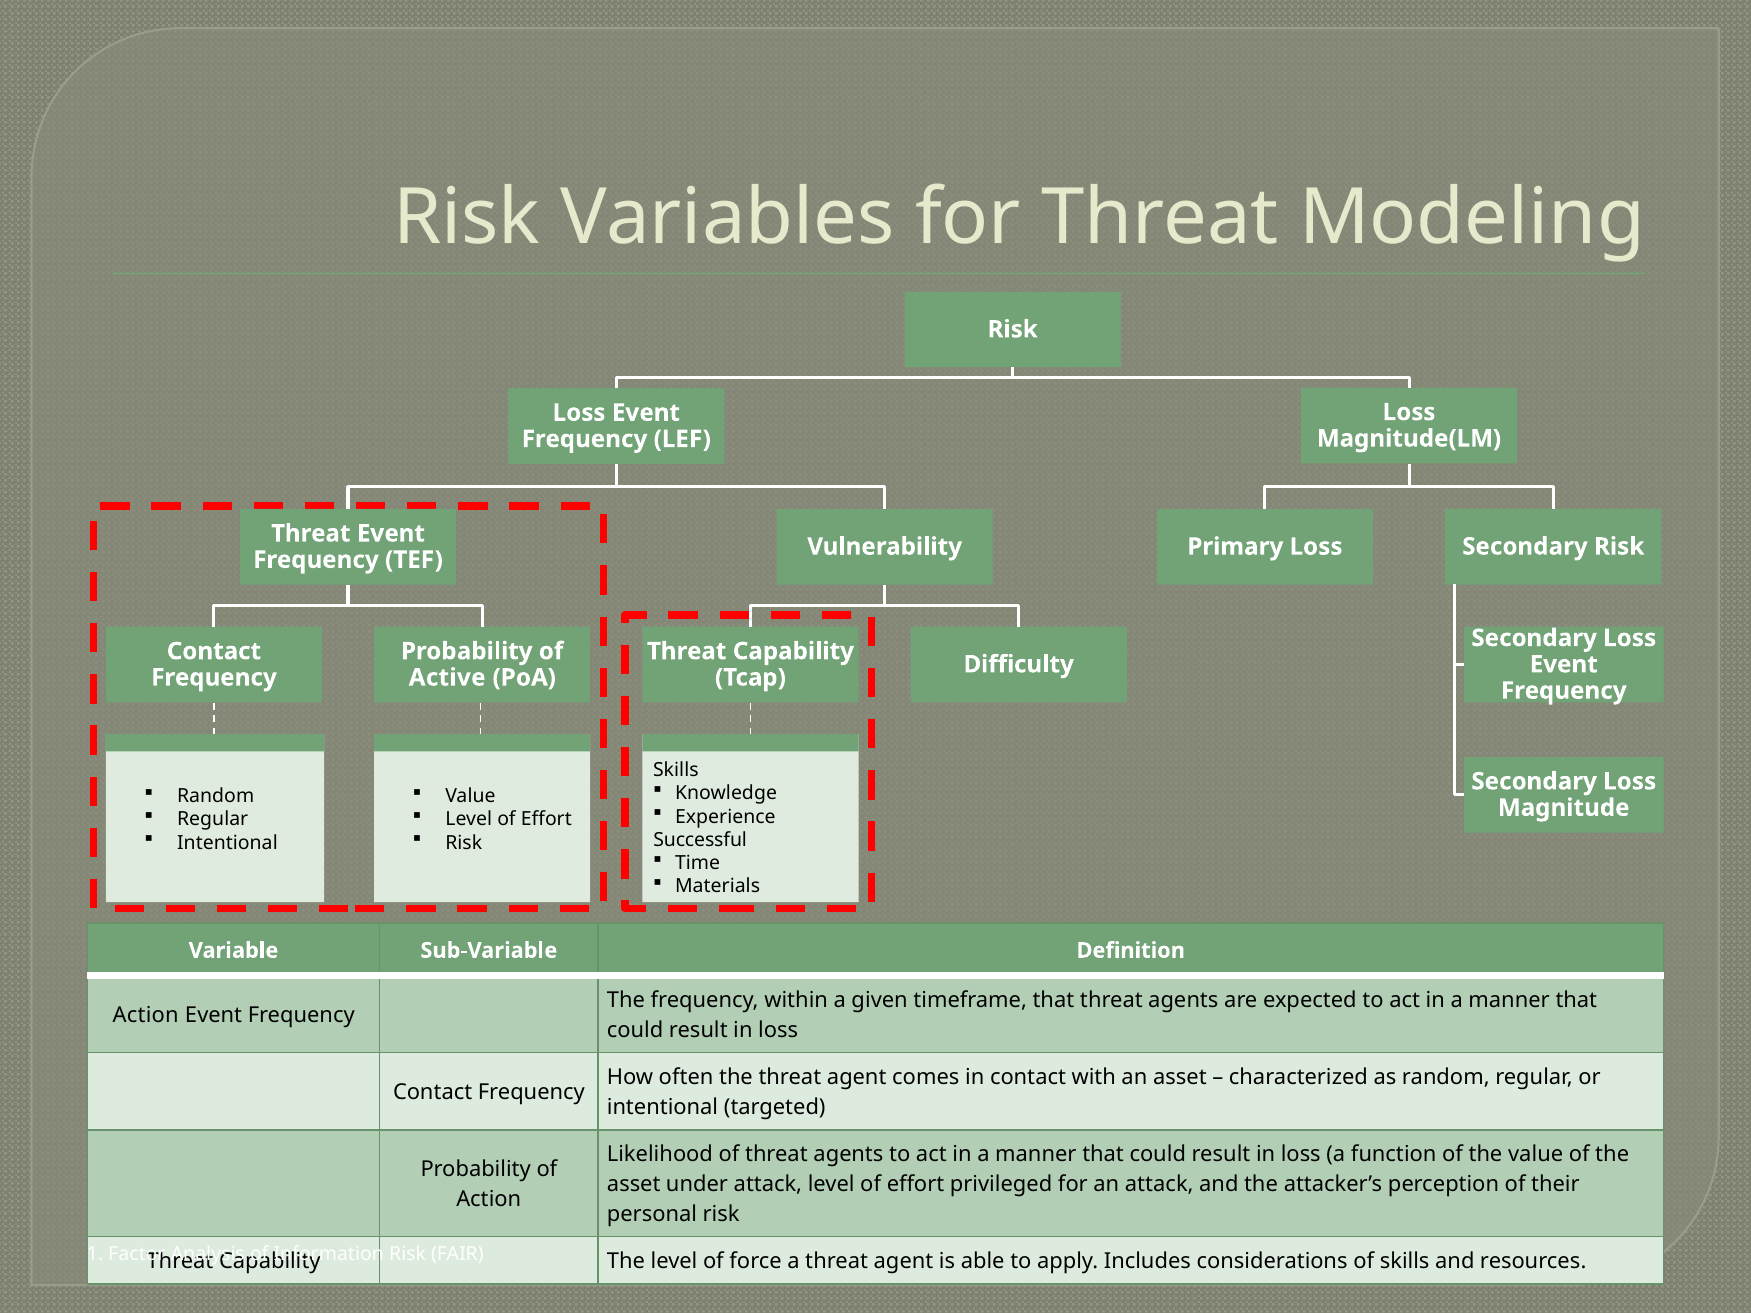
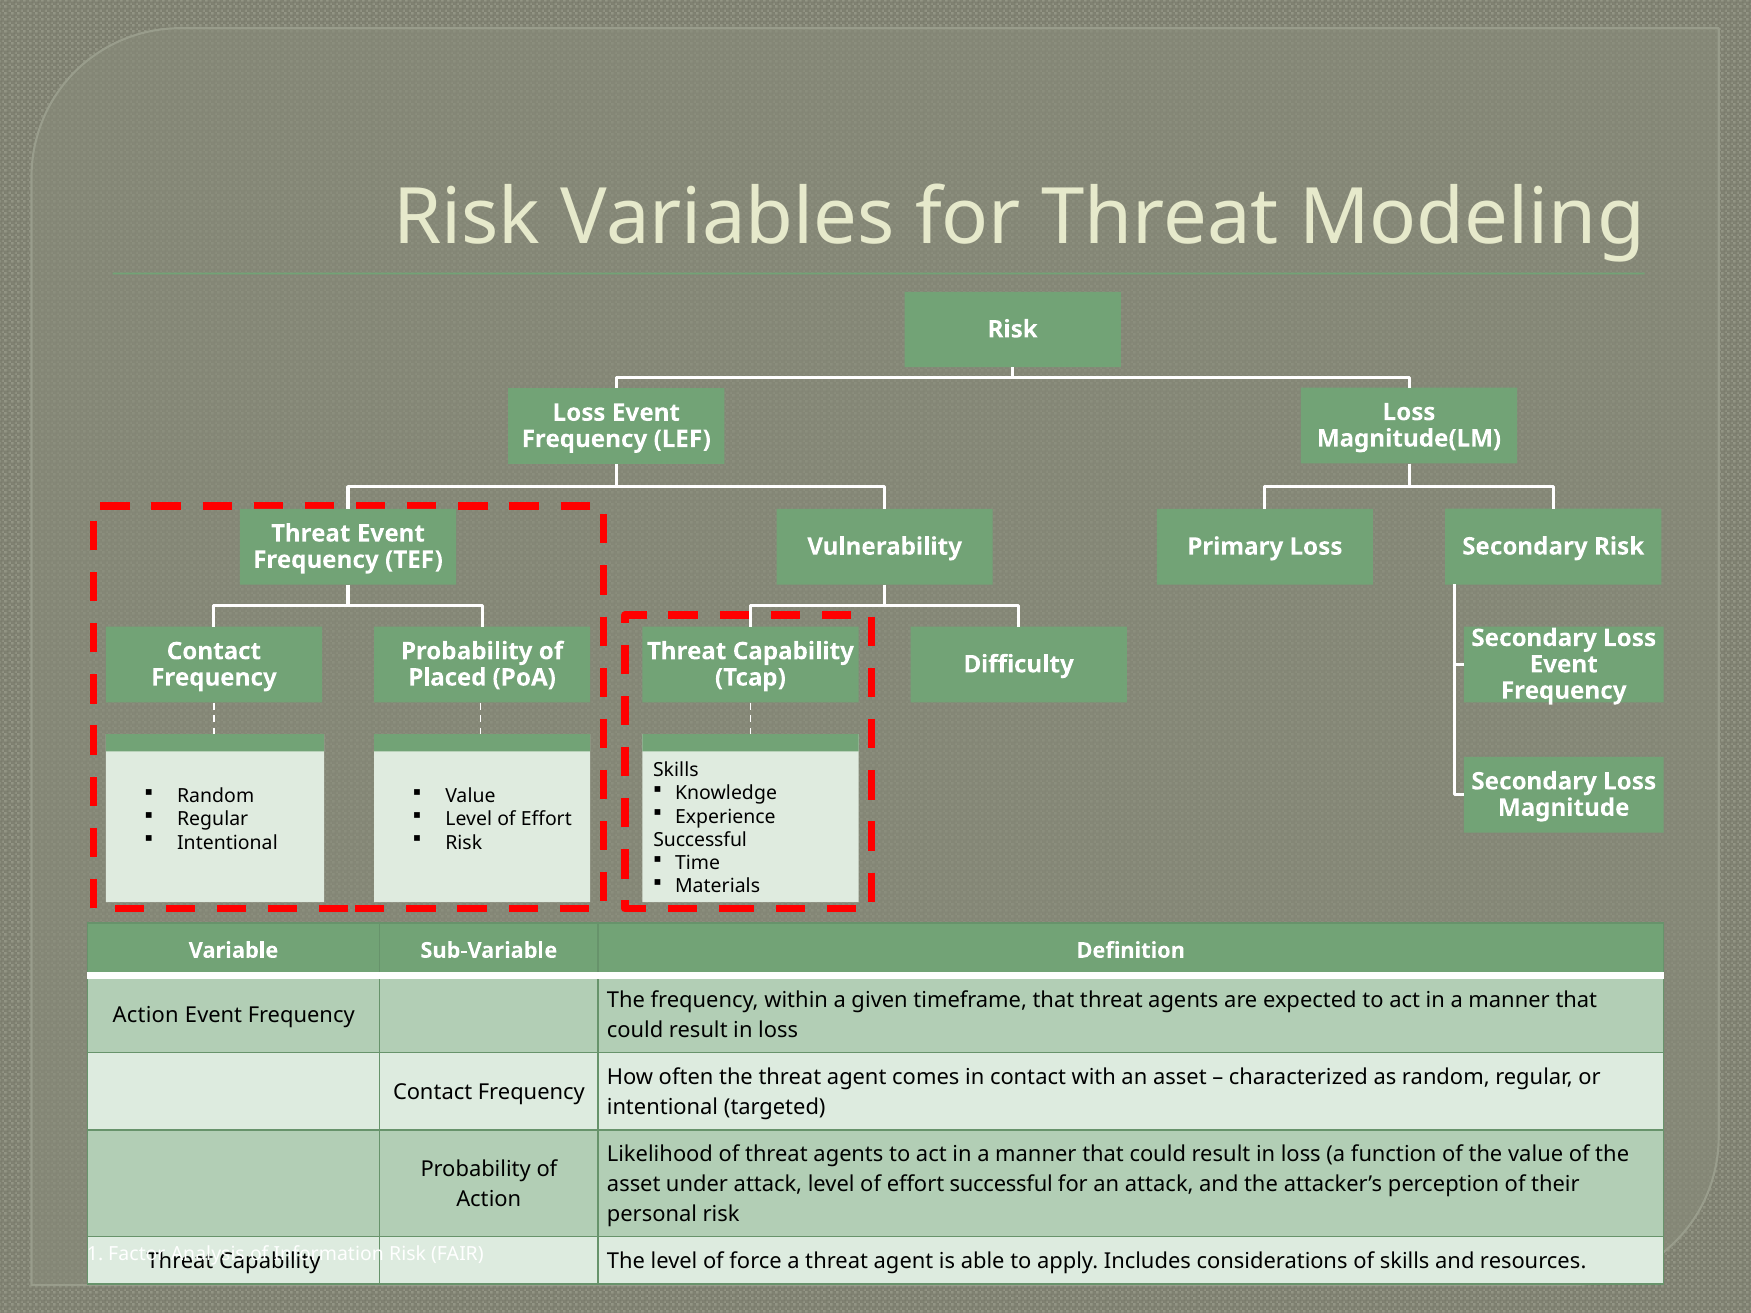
Active: Active -> Placed (447, 678)
effort privileged: privileged -> successful (1001, 1185)
